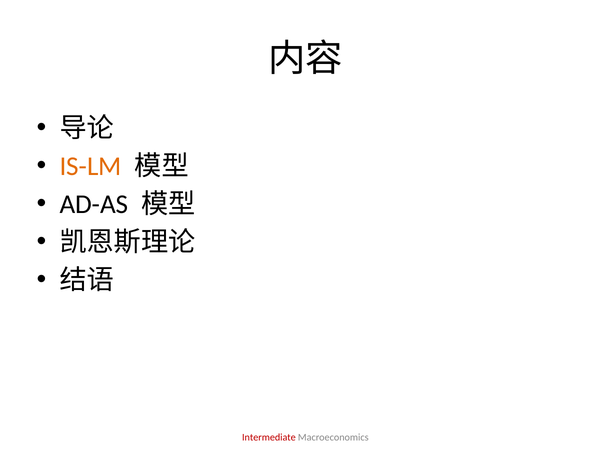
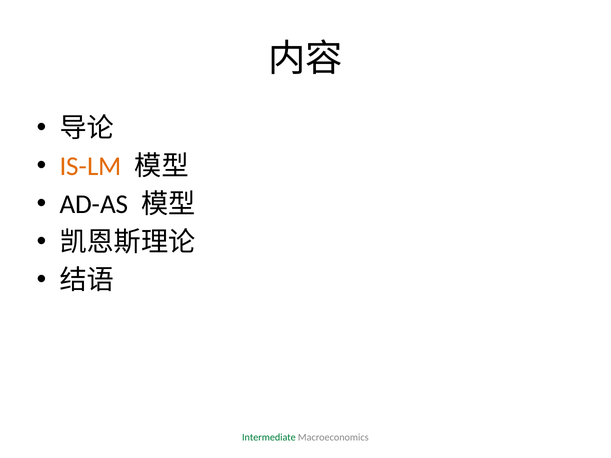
Intermediate colour: red -> green (269, 438)
